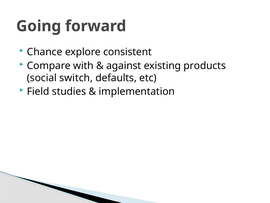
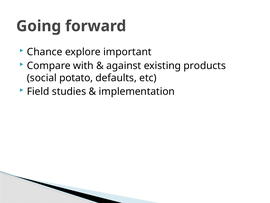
consistent: consistent -> important (127, 52)
switch: switch -> potato (76, 78)
